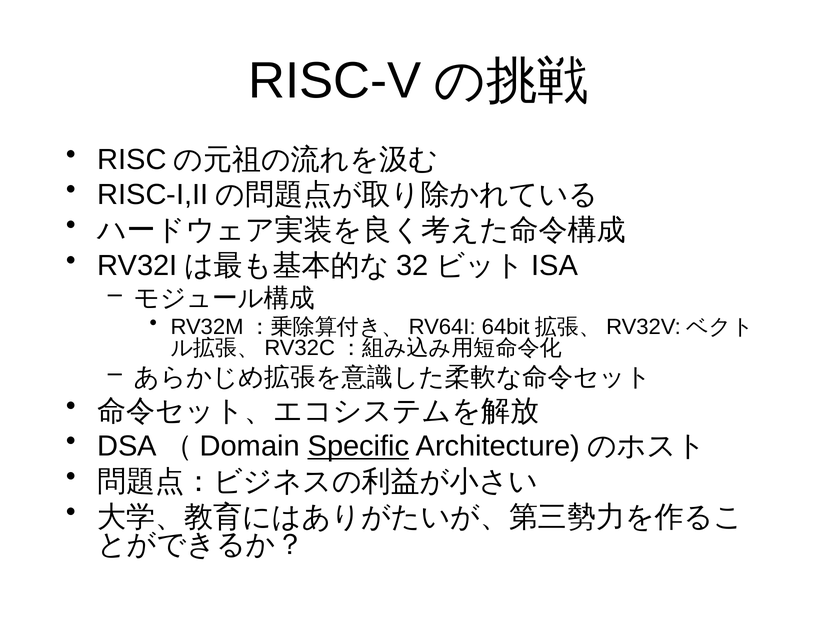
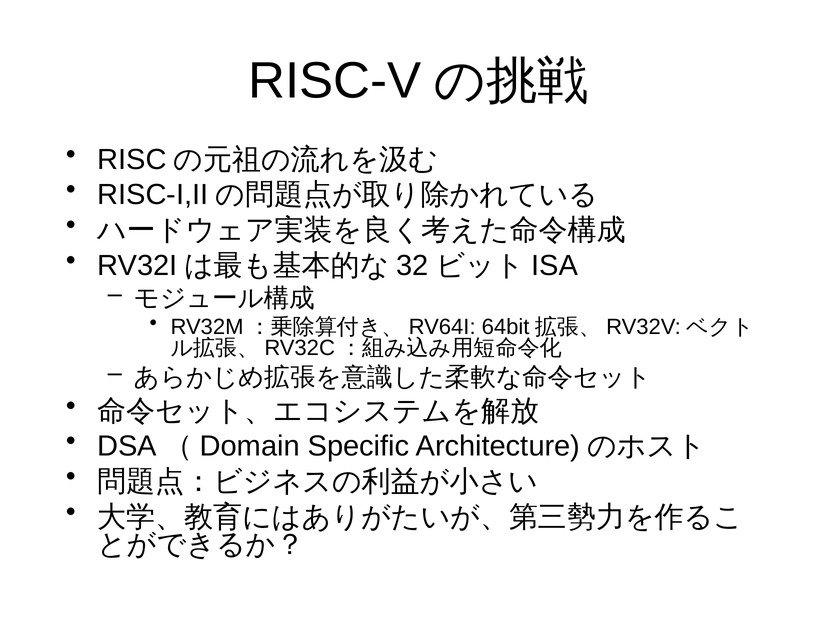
Specific underline: present -> none (359, 446)
